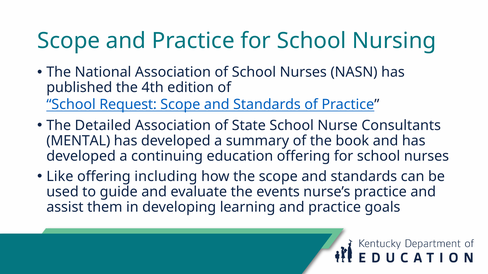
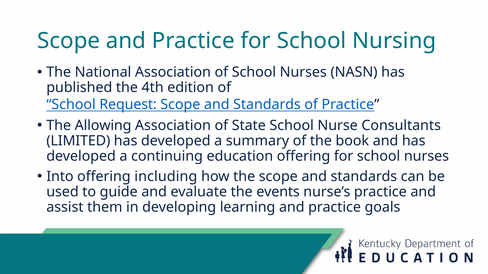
Detailed: Detailed -> Allowing (103, 126)
MENTAL: MENTAL -> LIMITED (78, 141)
Like: Like -> Into (60, 177)
